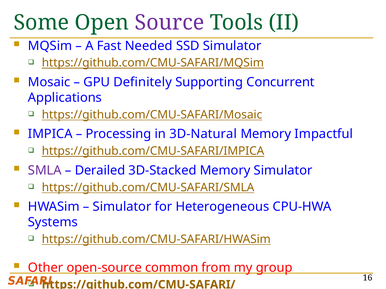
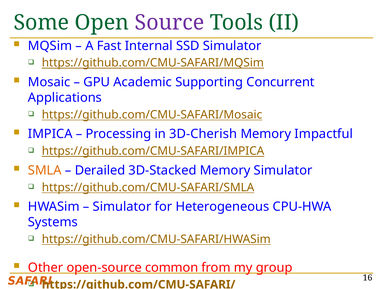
Needed: Needed -> Internal (149, 46)
Definitely: Definitely -> Academic (143, 82)
3D-Natural: 3D-Natural -> 3D-Cherish (203, 134)
SMLA colour: purple -> orange (45, 171)
